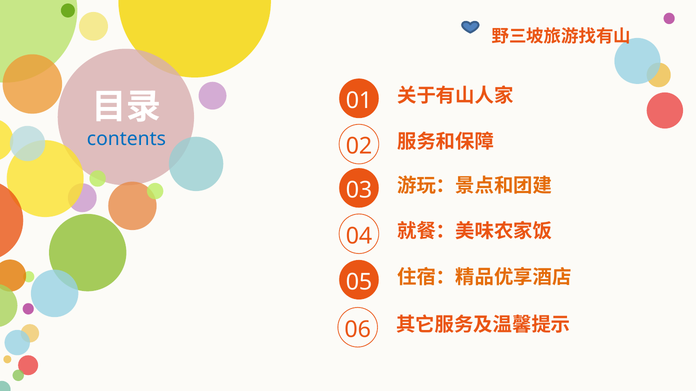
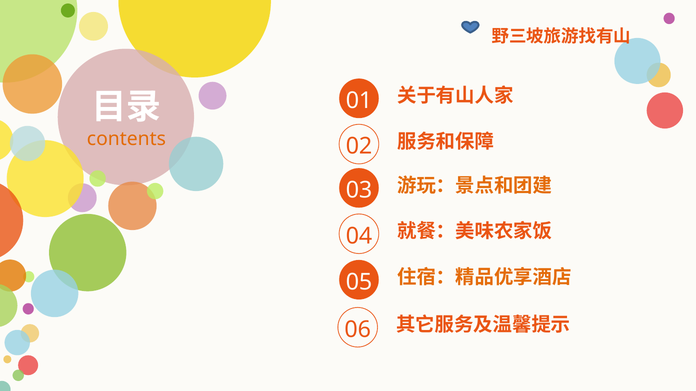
contents colour: blue -> orange (126, 139)
